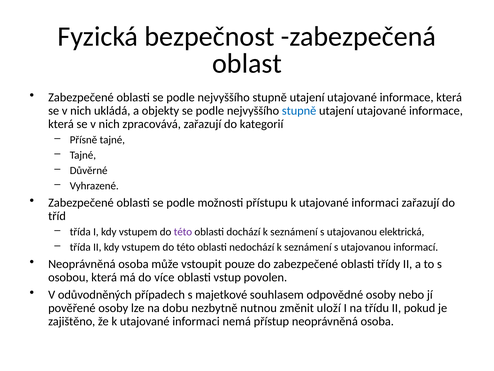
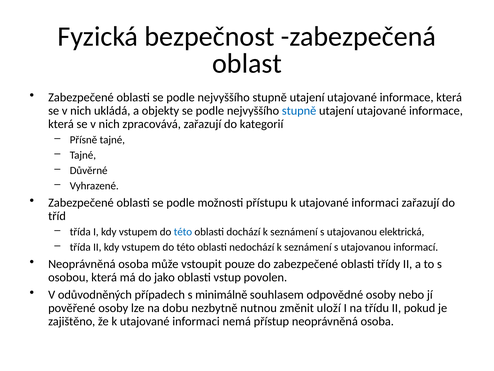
této colour: purple -> blue (183, 232)
více: více -> jako (164, 277)
majetkové: majetkové -> minimálně (221, 294)
